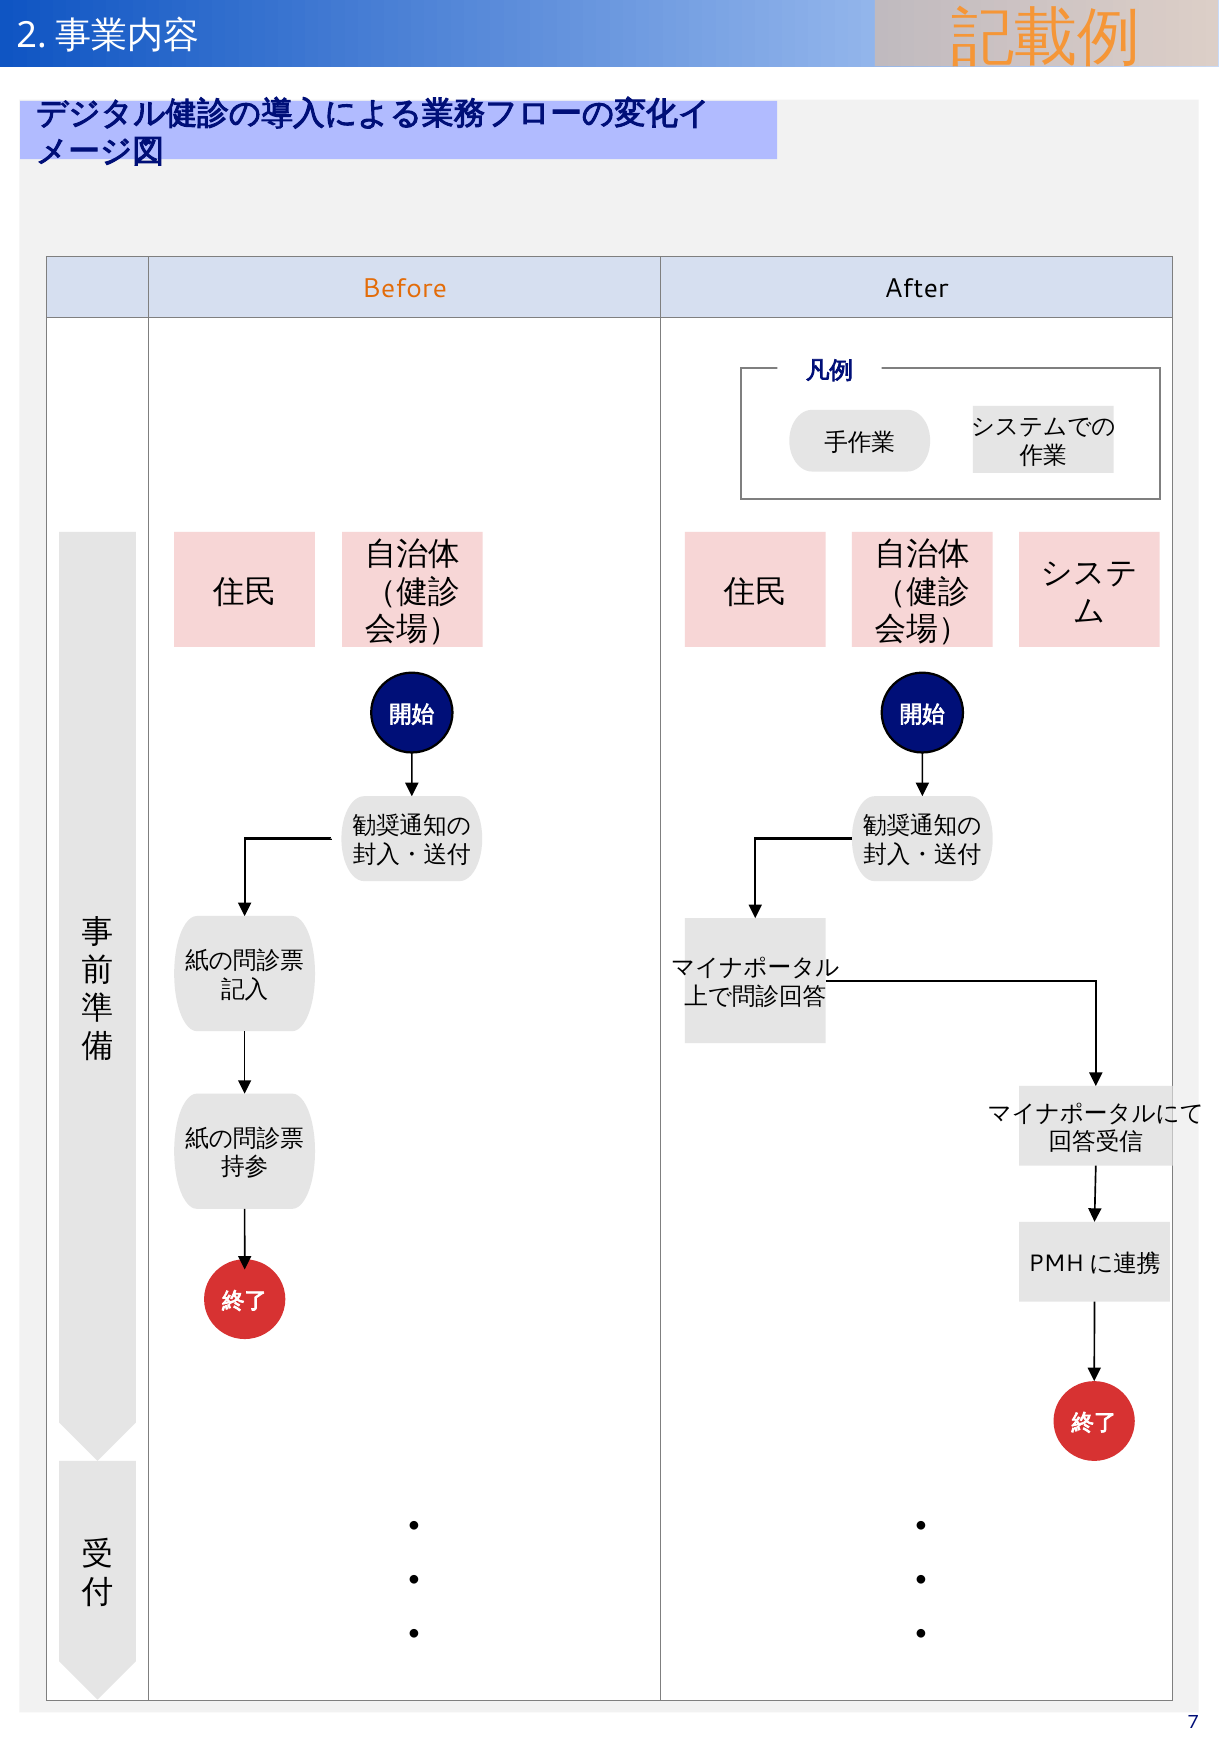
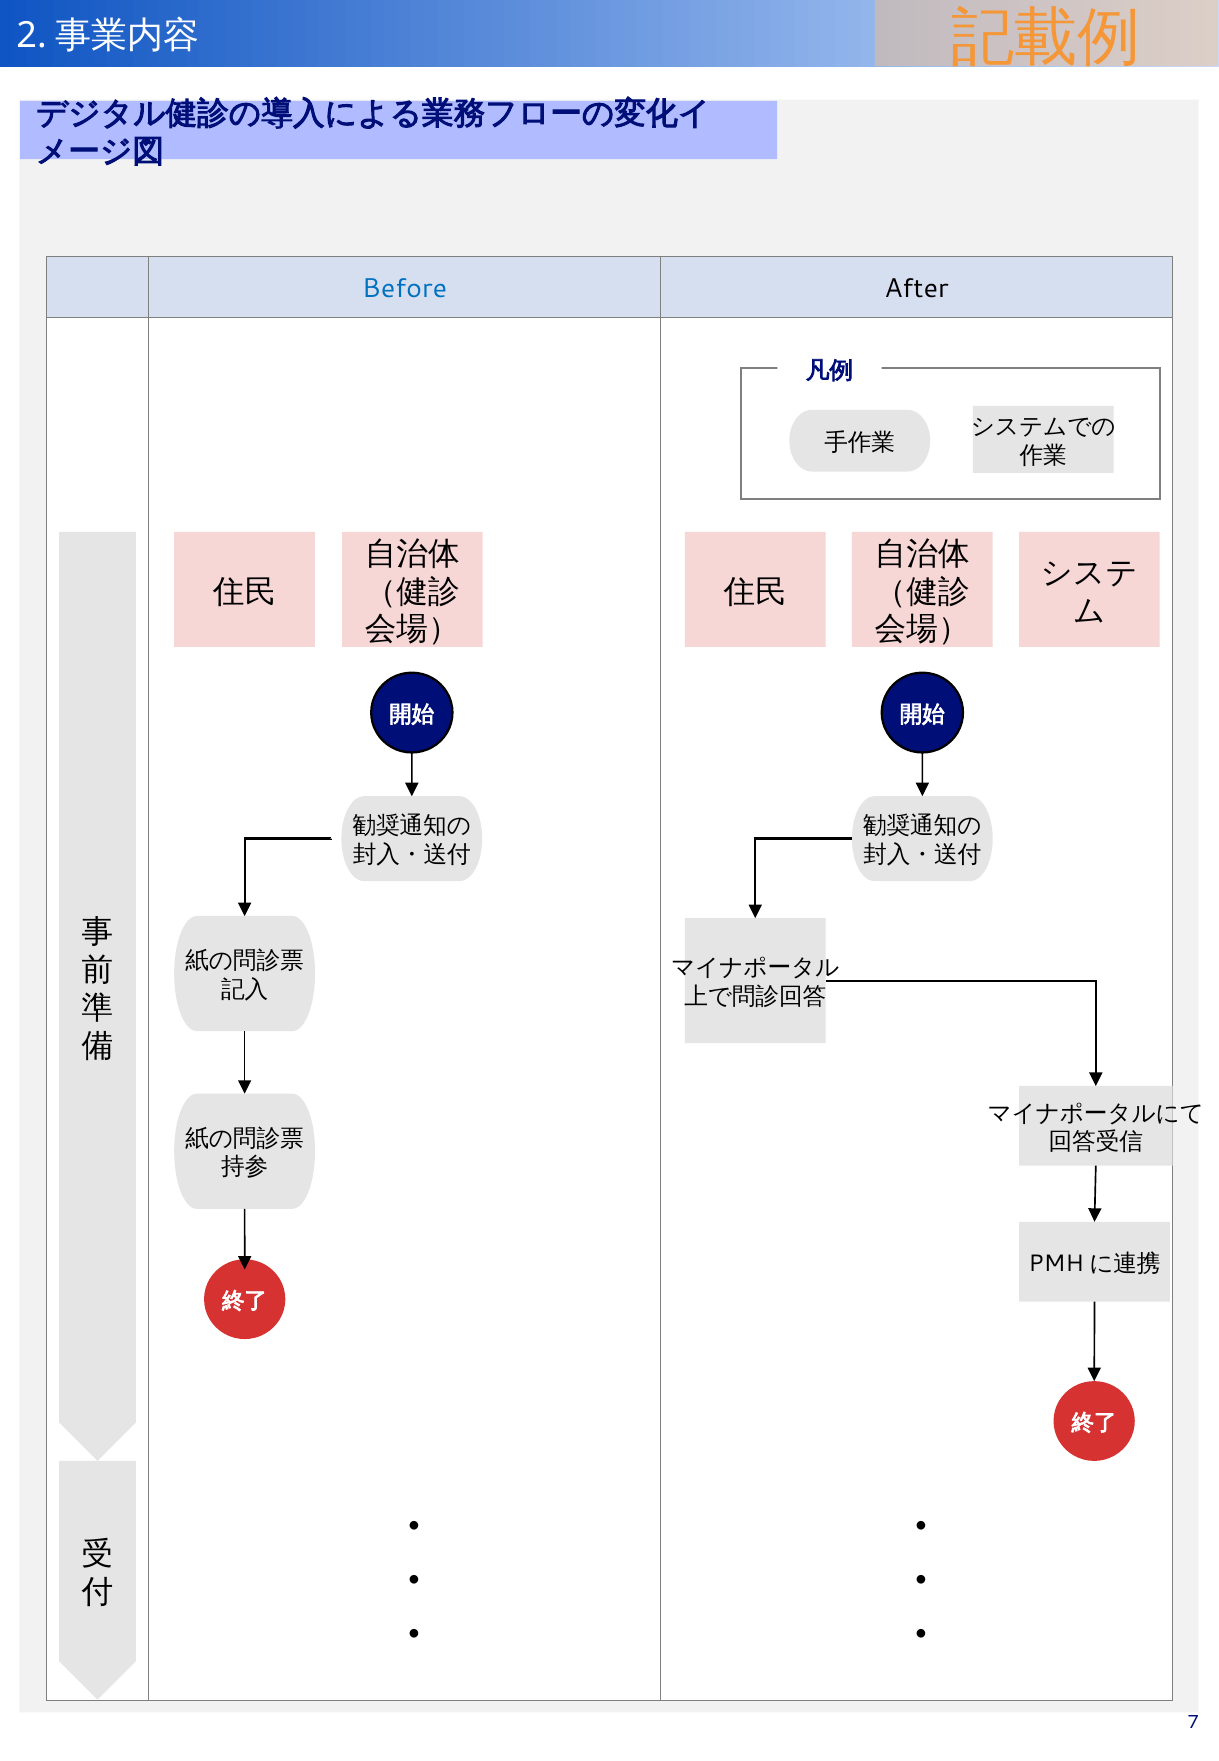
Before colour: orange -> blue (405, 289)
